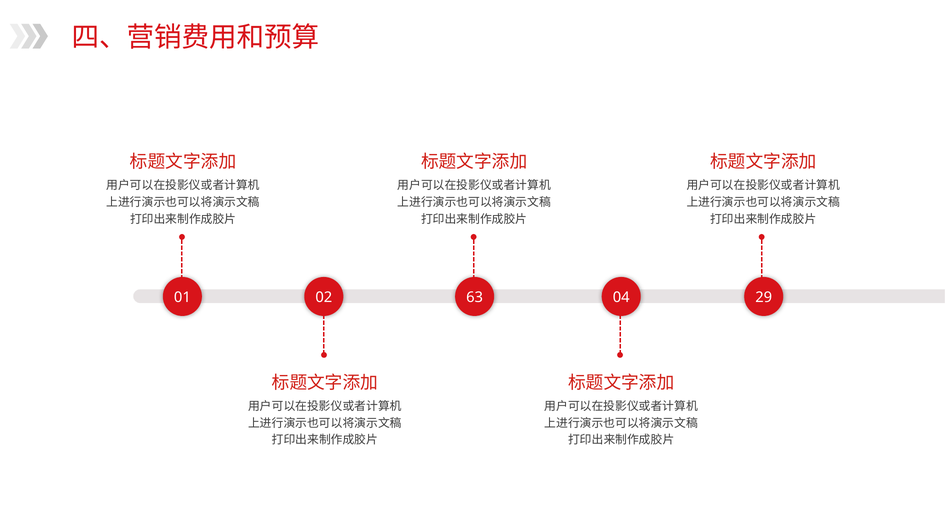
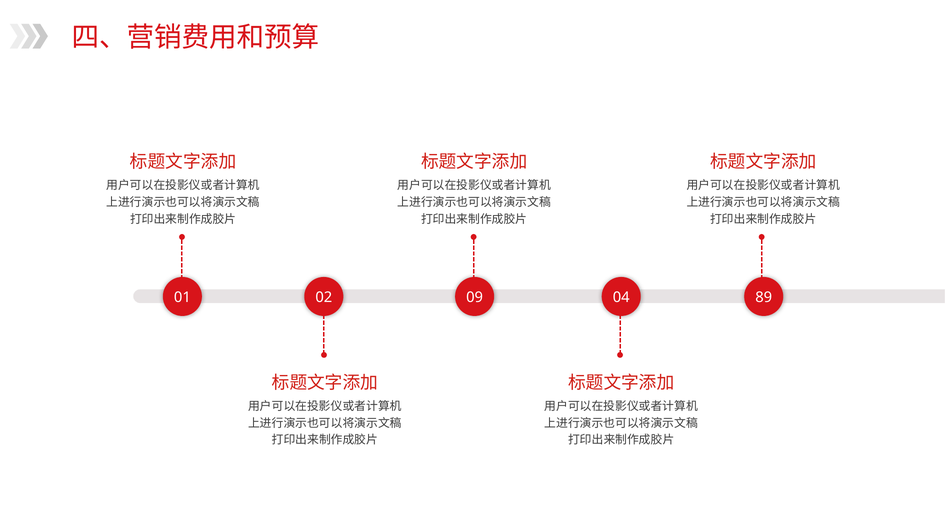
63: 63 -> 09 (475, 298)
29: 29 -> 89 (764, 298)
